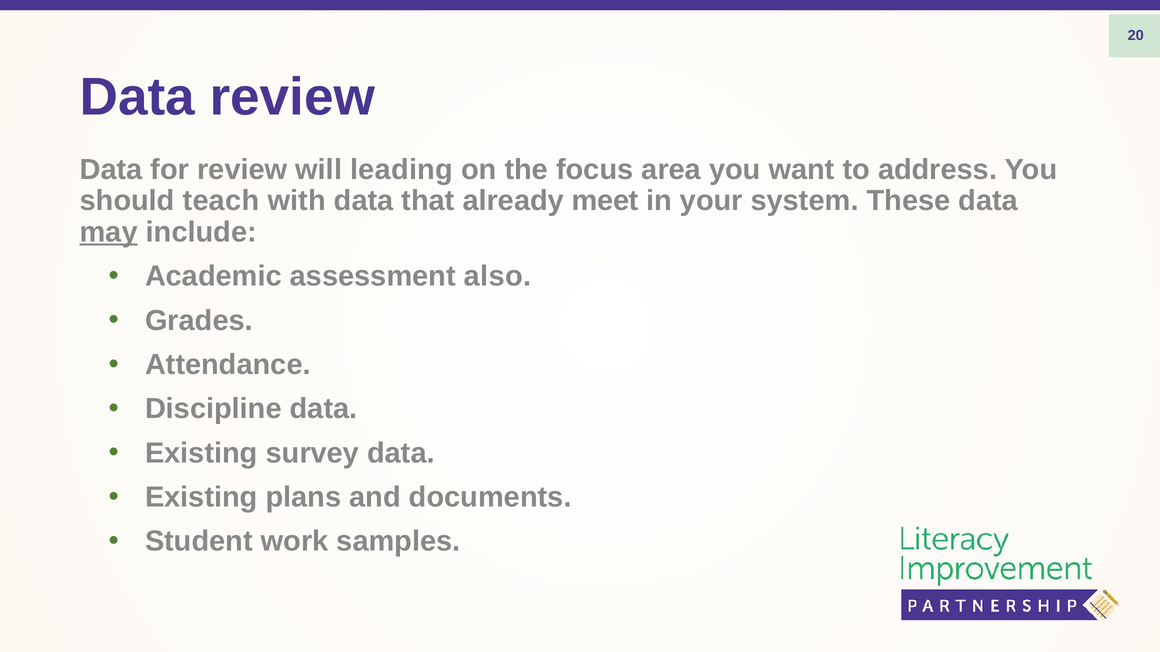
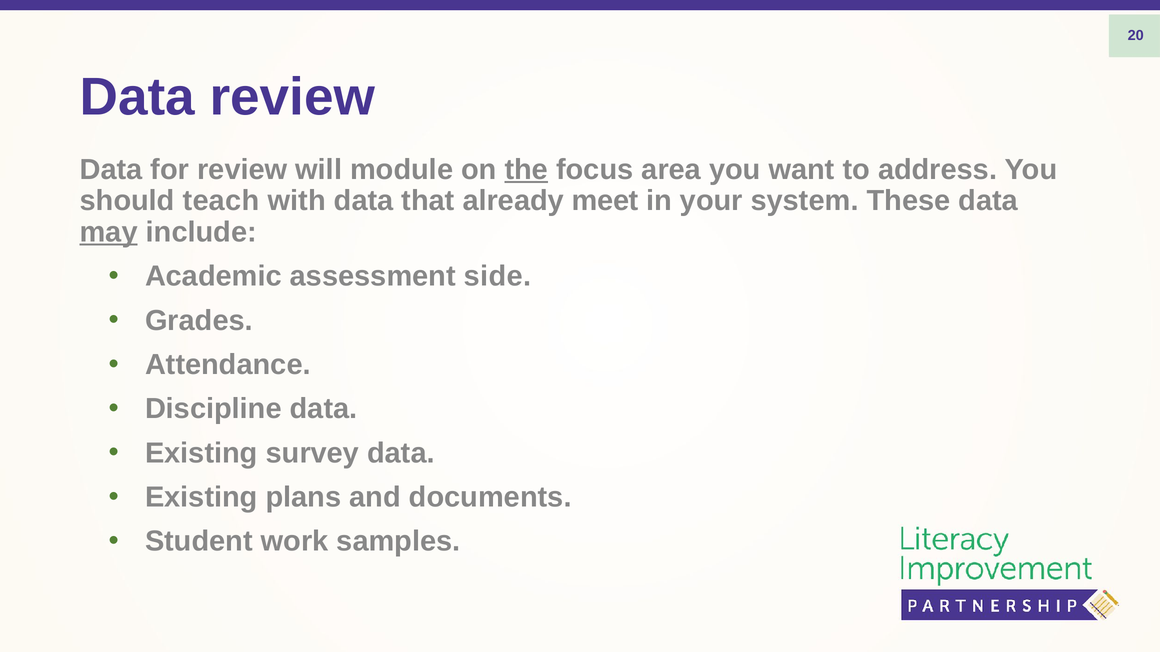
leading: leading -> module (402, 170)
the underline: none -> present (526, 170)
also: also -> side (498, 277)
